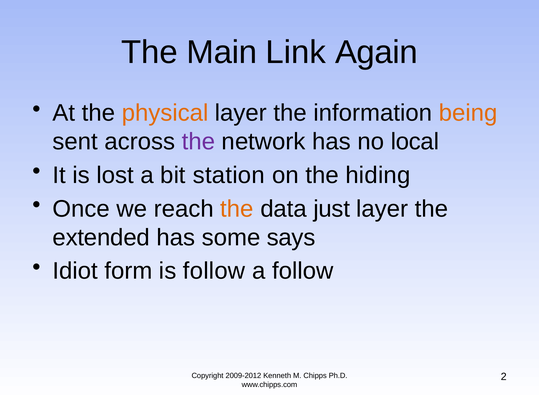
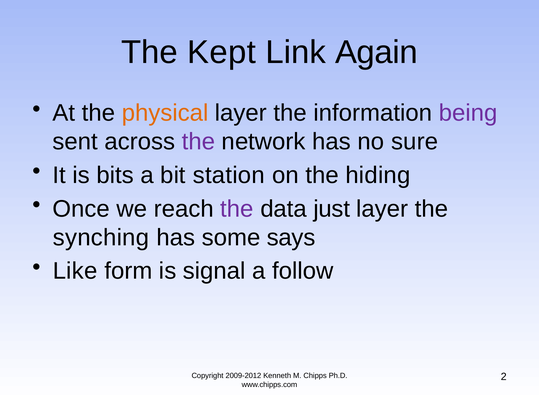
Main: Main -> Kept (222, 52)
being colour: orange -> purple (468, 113)
local: local -> sure (415, 142)
lost: lost -> bits (115, 175)
the colour: orange -> purple (237, 209)
extended: extended -> synching (101, 238)
Idiot: Idiot -> Like (75, 271)
is follow: follow -> signal (214, 271)
